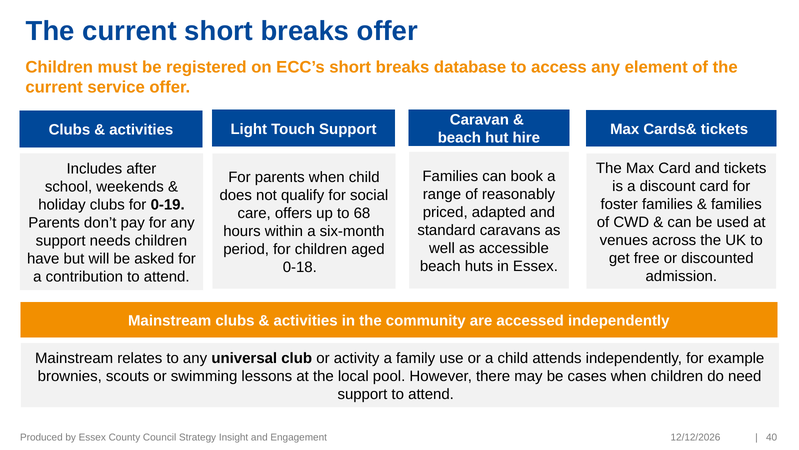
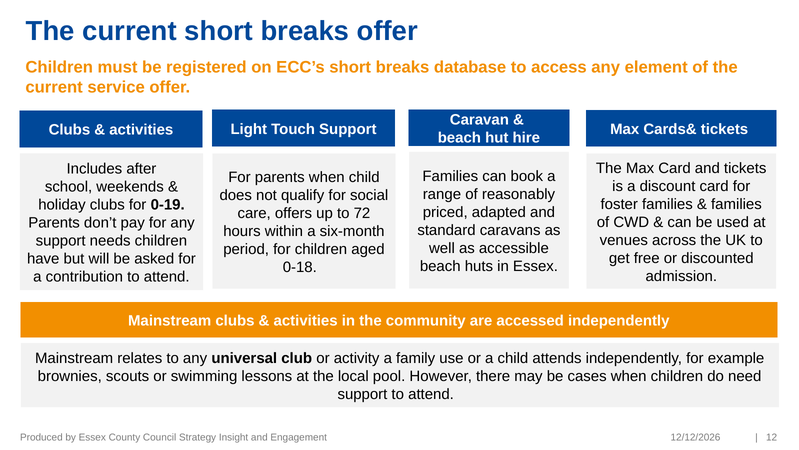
68: 68 -> 72 (362, 213)
40: 40 -> 12 (772, 437)
